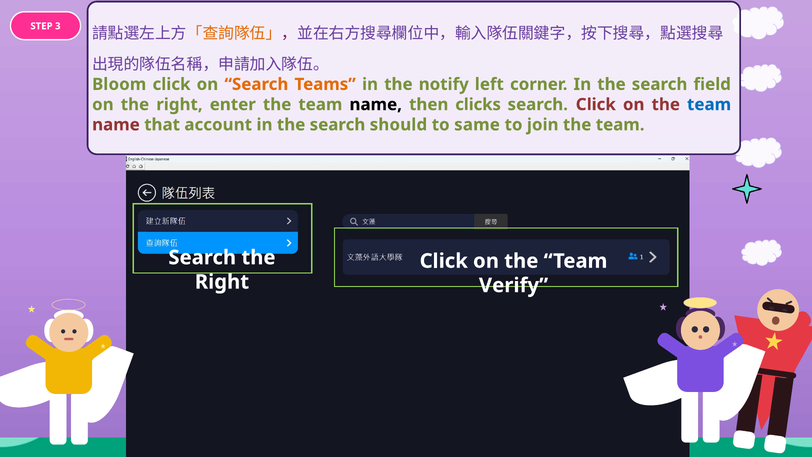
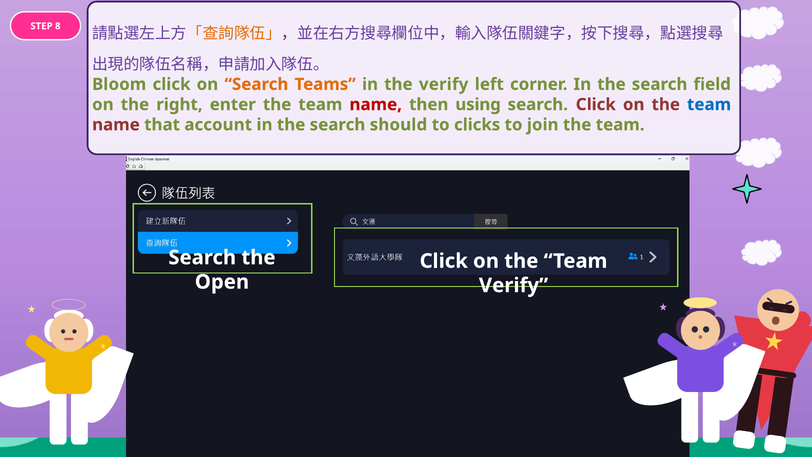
3: 3 -> 8 (58, 26)
the notify: notify -> verify (444, 84)
name colour: black -> red (376, 104)
clicks: clicks -> using (478, 104)
same: same -> clicks (477, 125)
Right: Right -> Open (222, 282)
